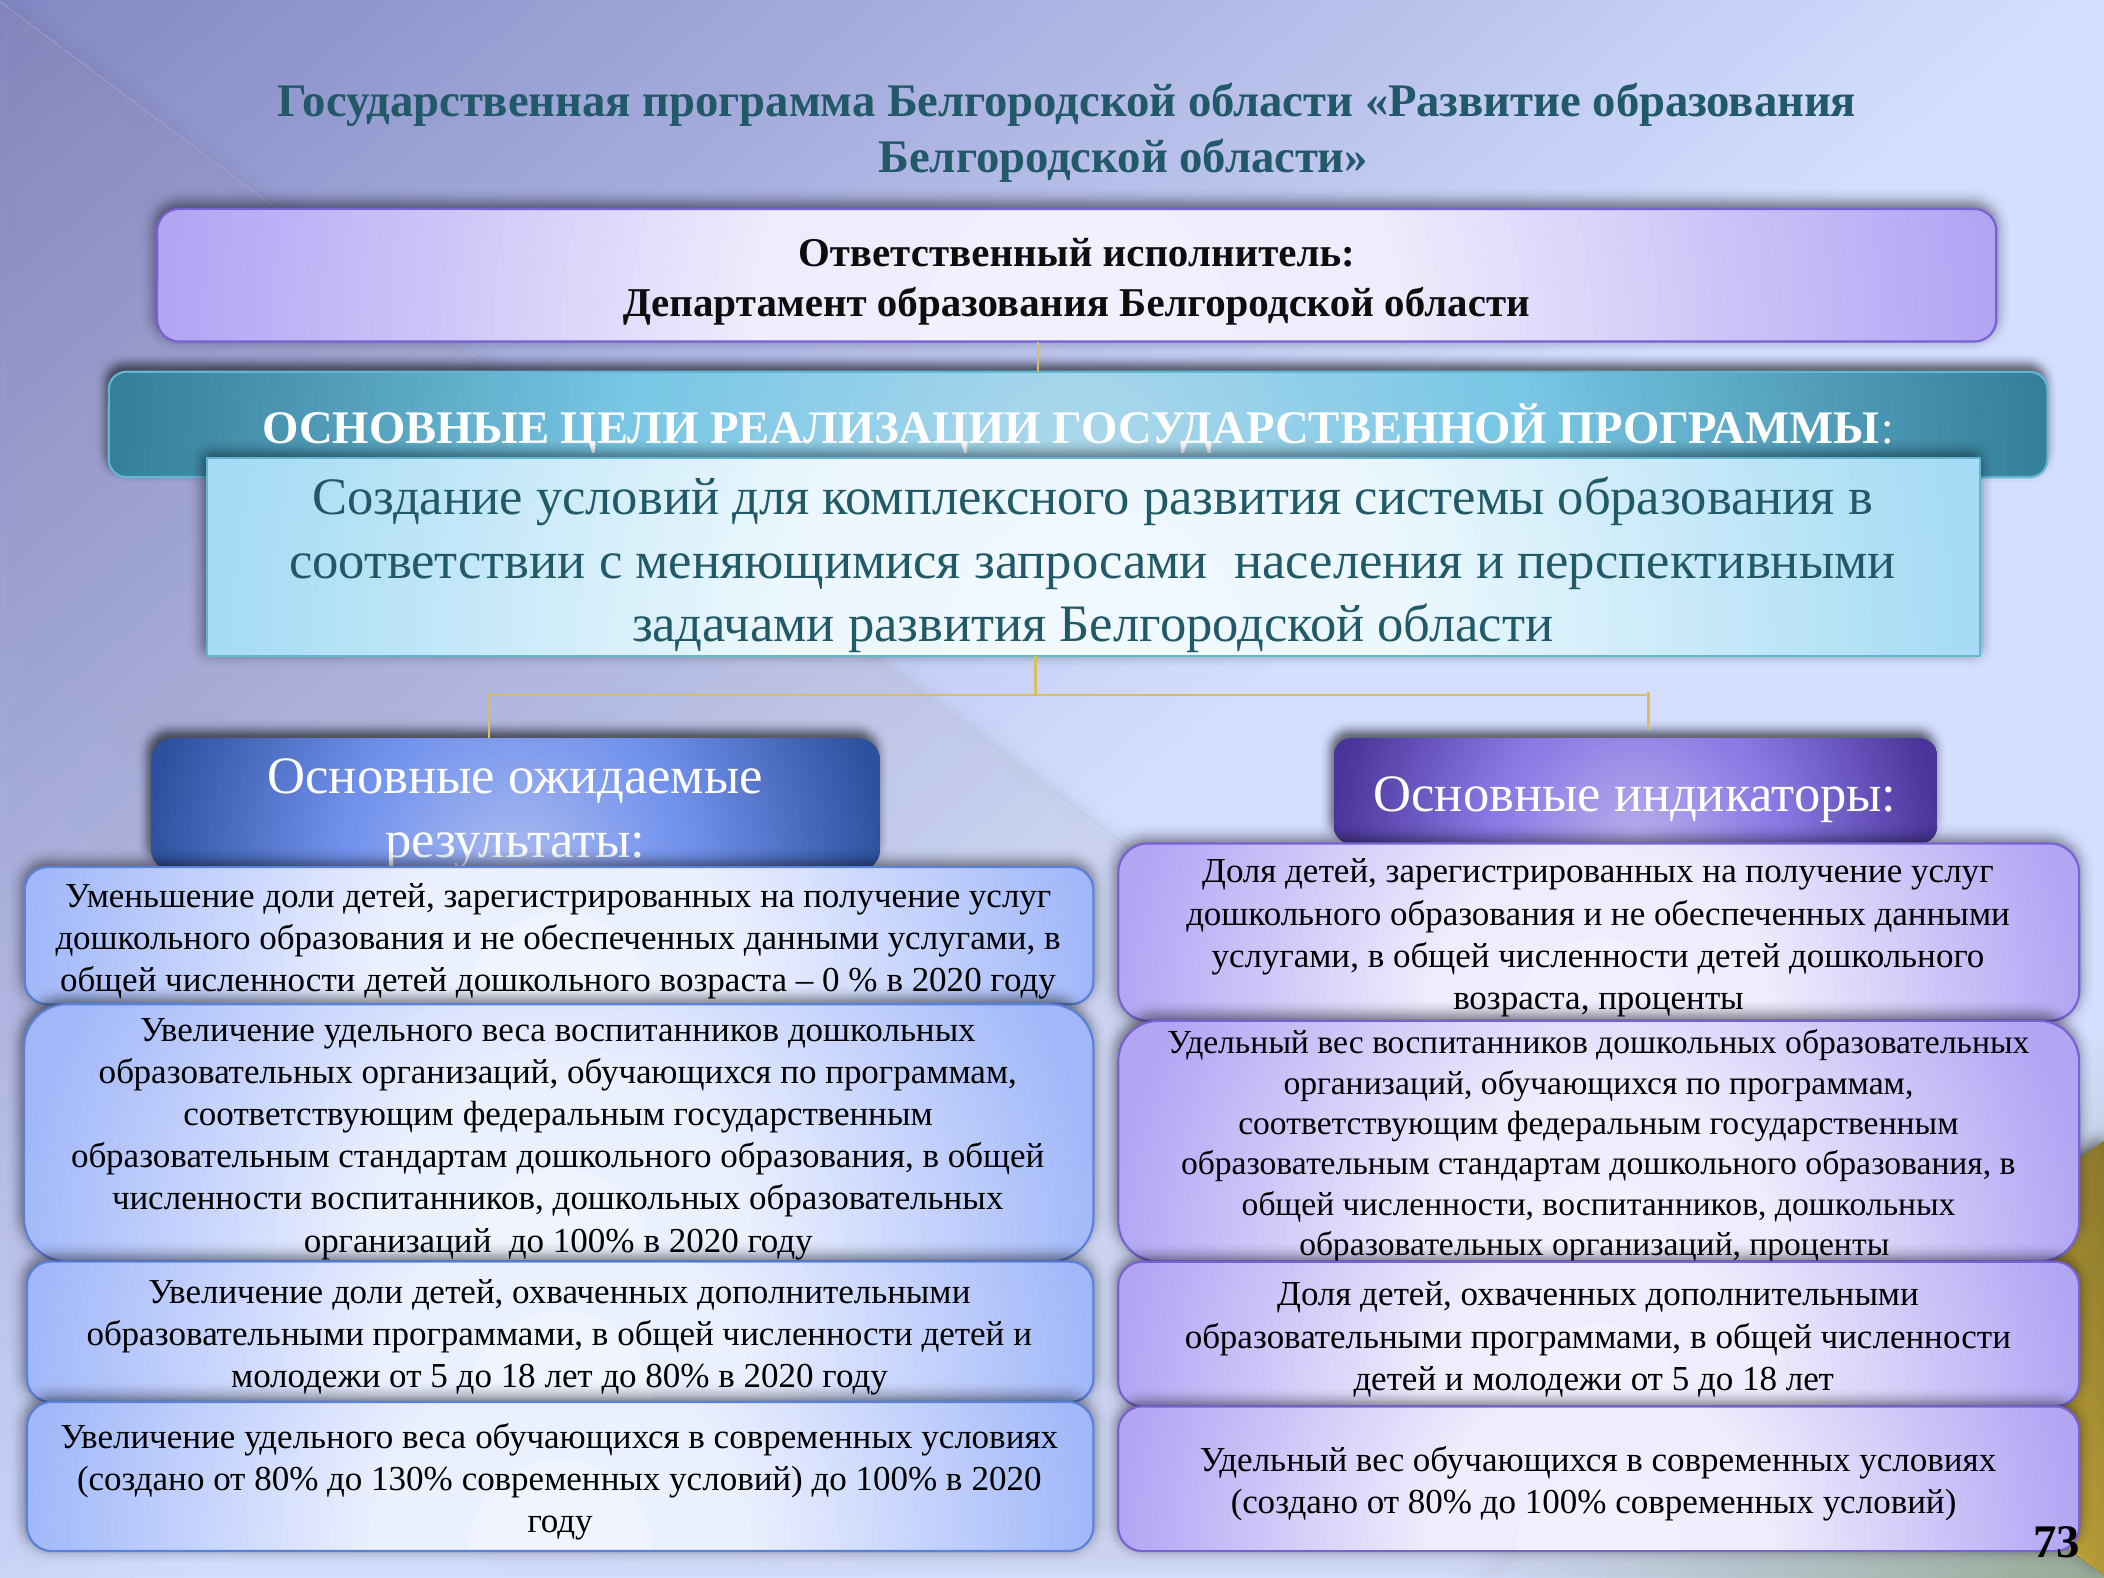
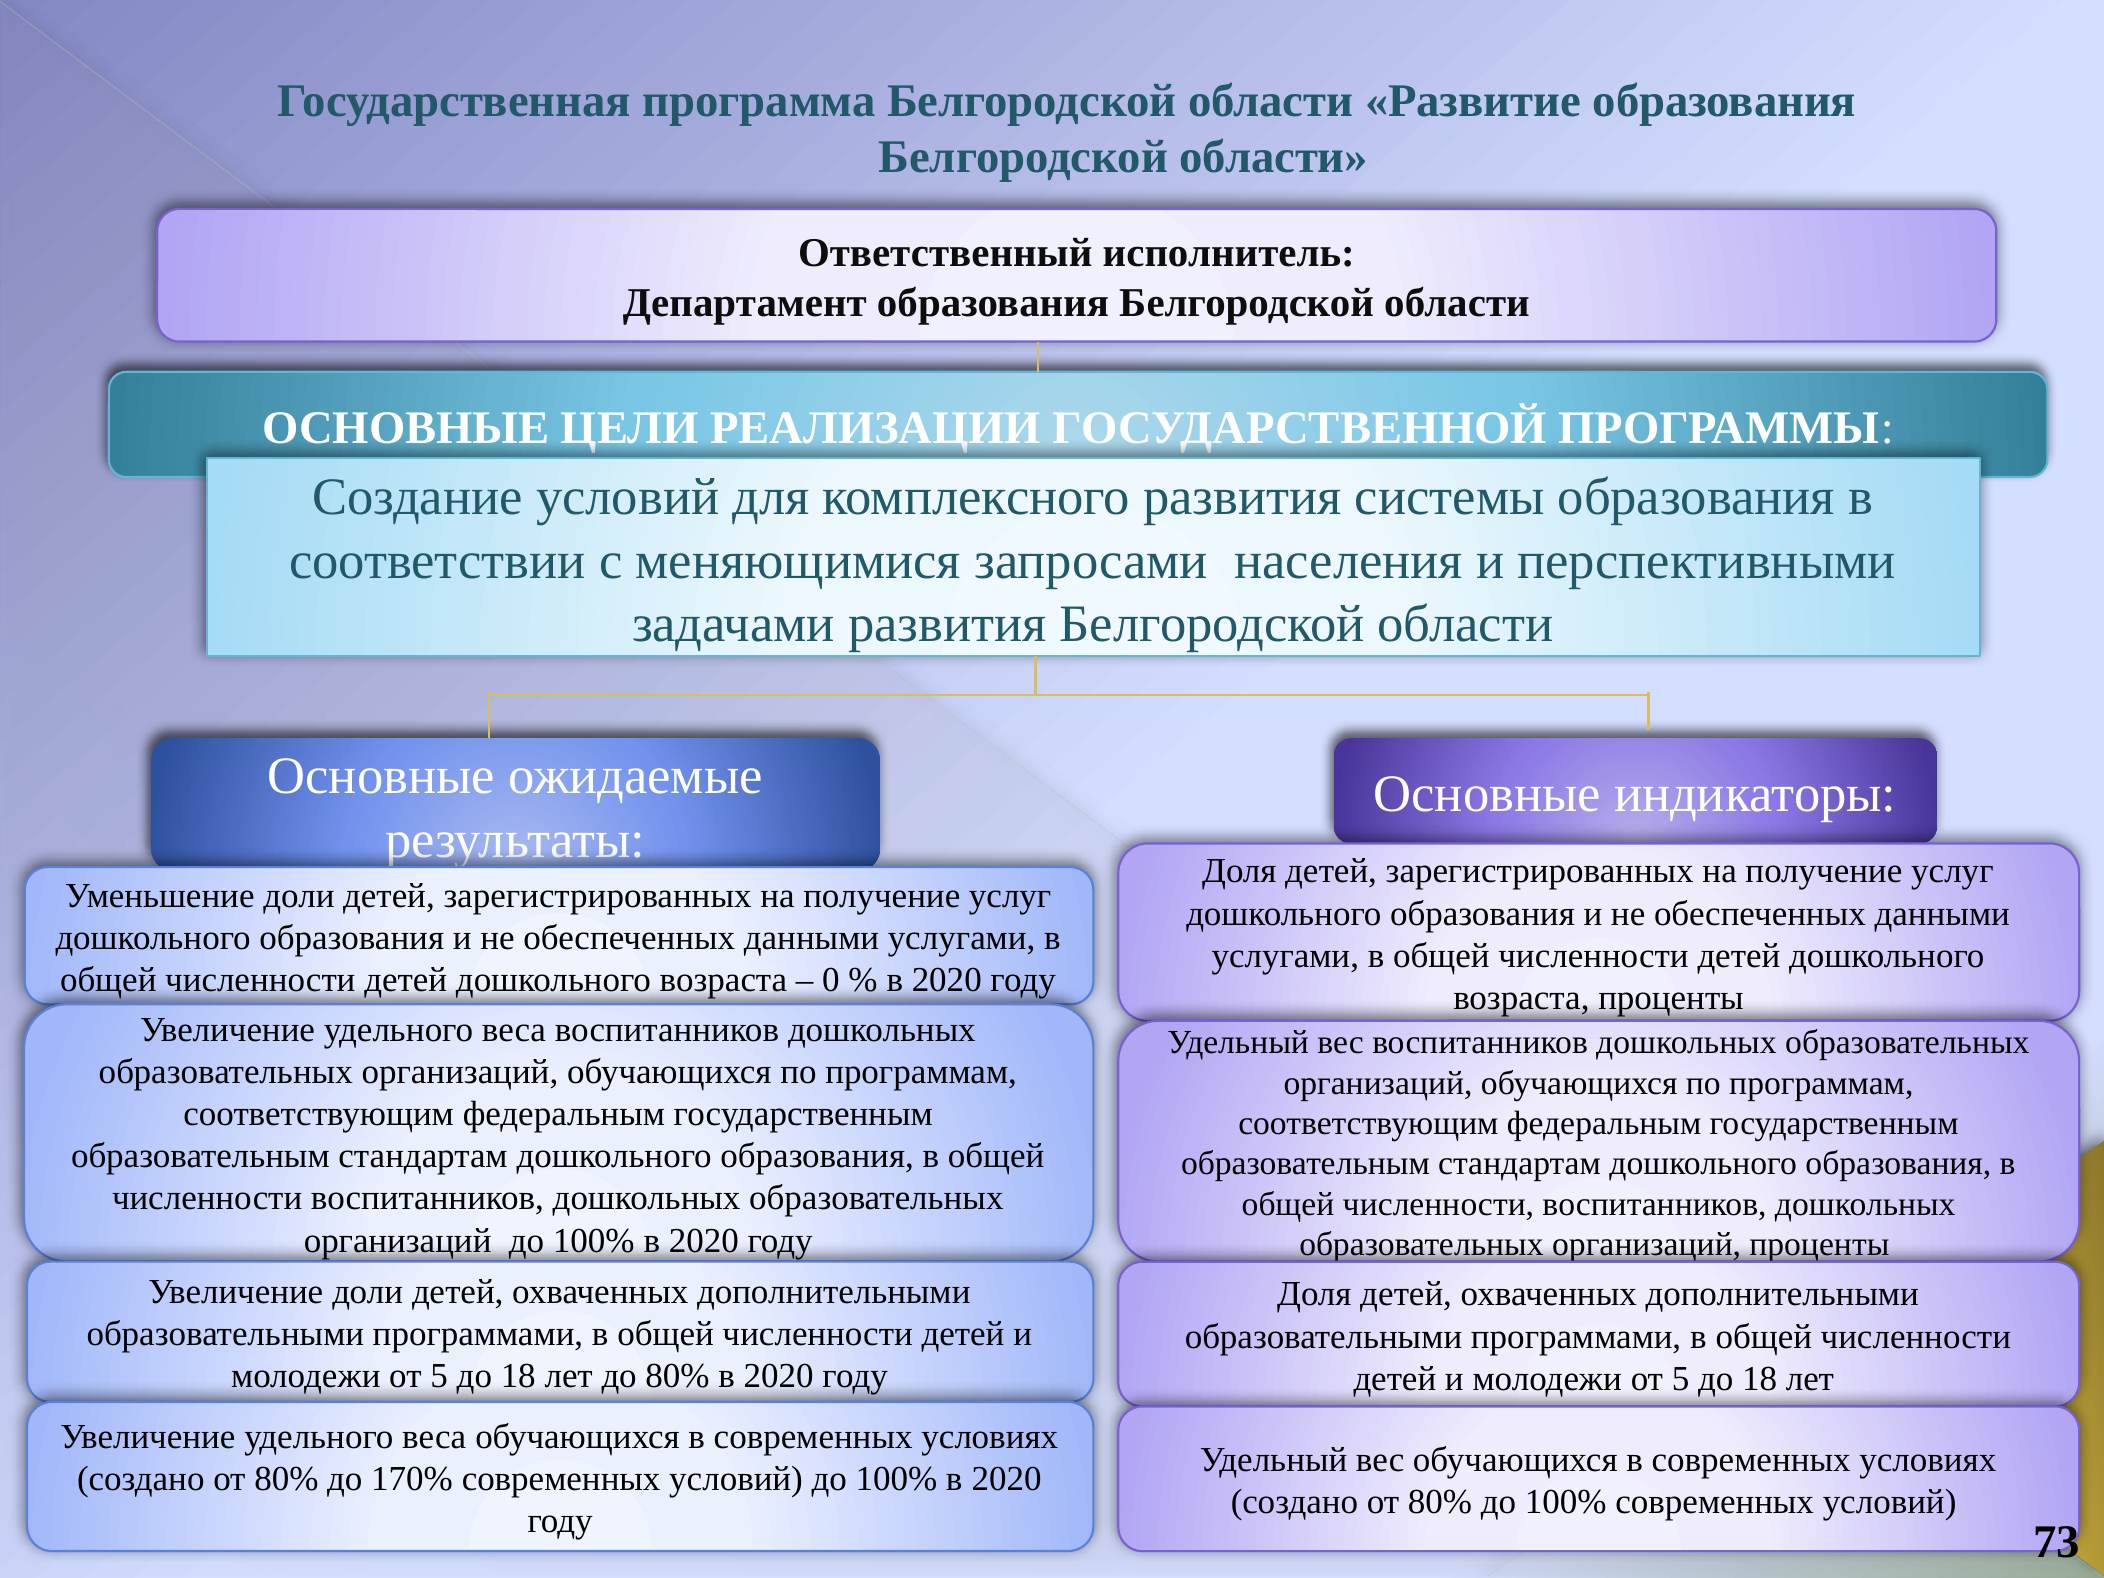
130%: 130% -> 170% (412, 1479)
